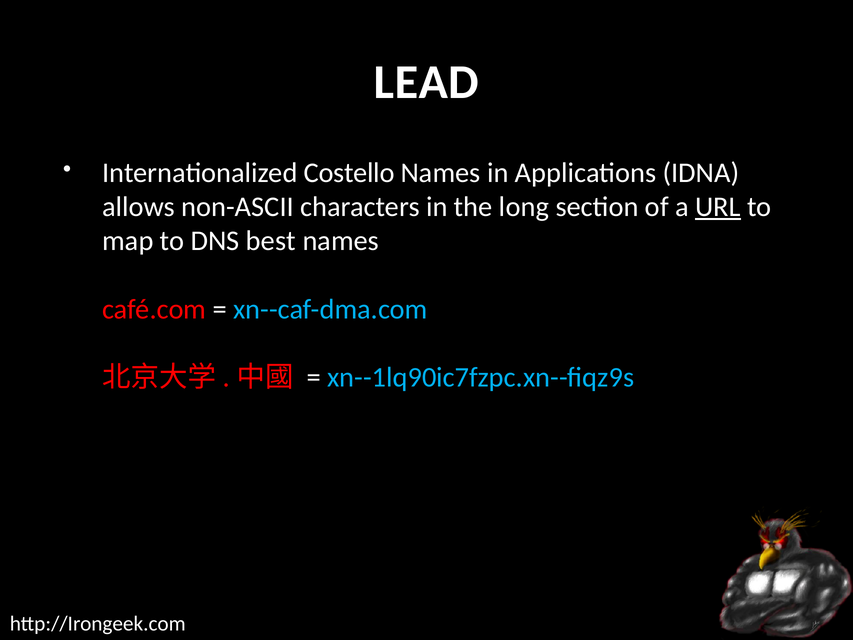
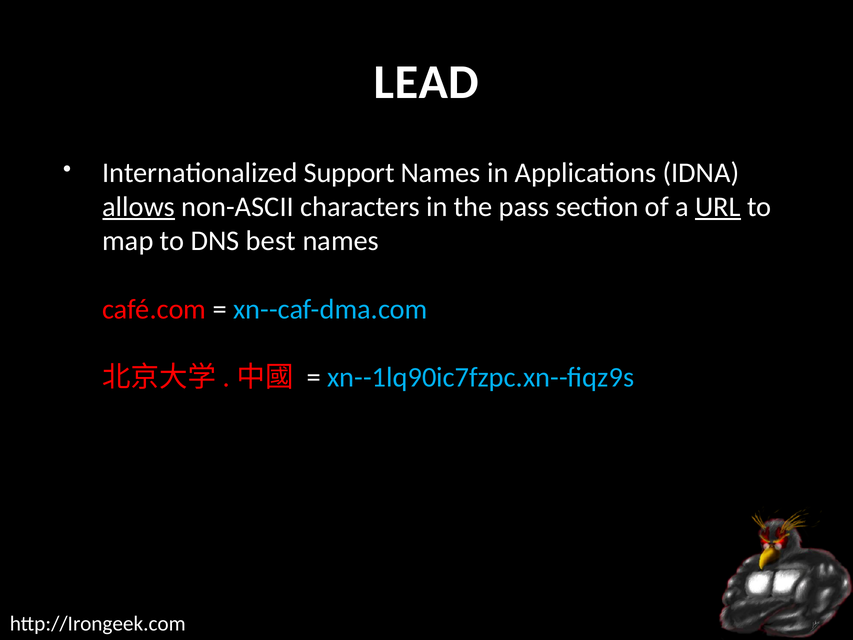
Costello: Costello -> Support (349, 173)
allows underline: none -> present (139, 207)
long: long -> pass (524, 207)
